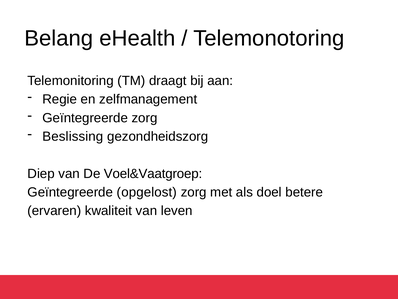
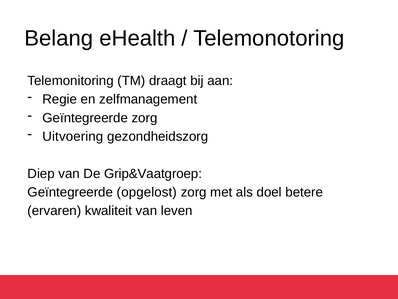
Beslissing: Beslissing -> Uitvoering (73, 136)
Voel&Vaatgroep: Voel&Vaatgroep -> Grip&Vaatgroep (153, 173)
